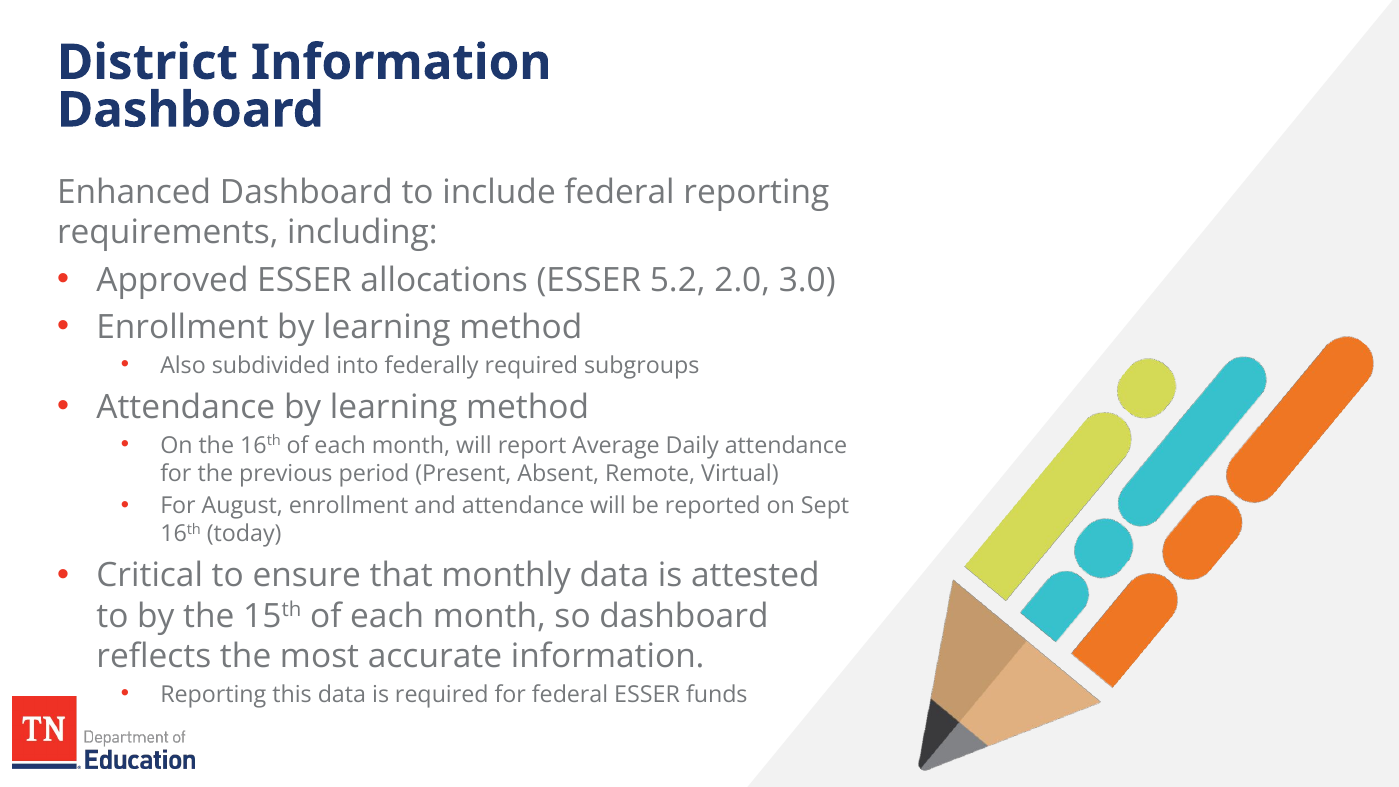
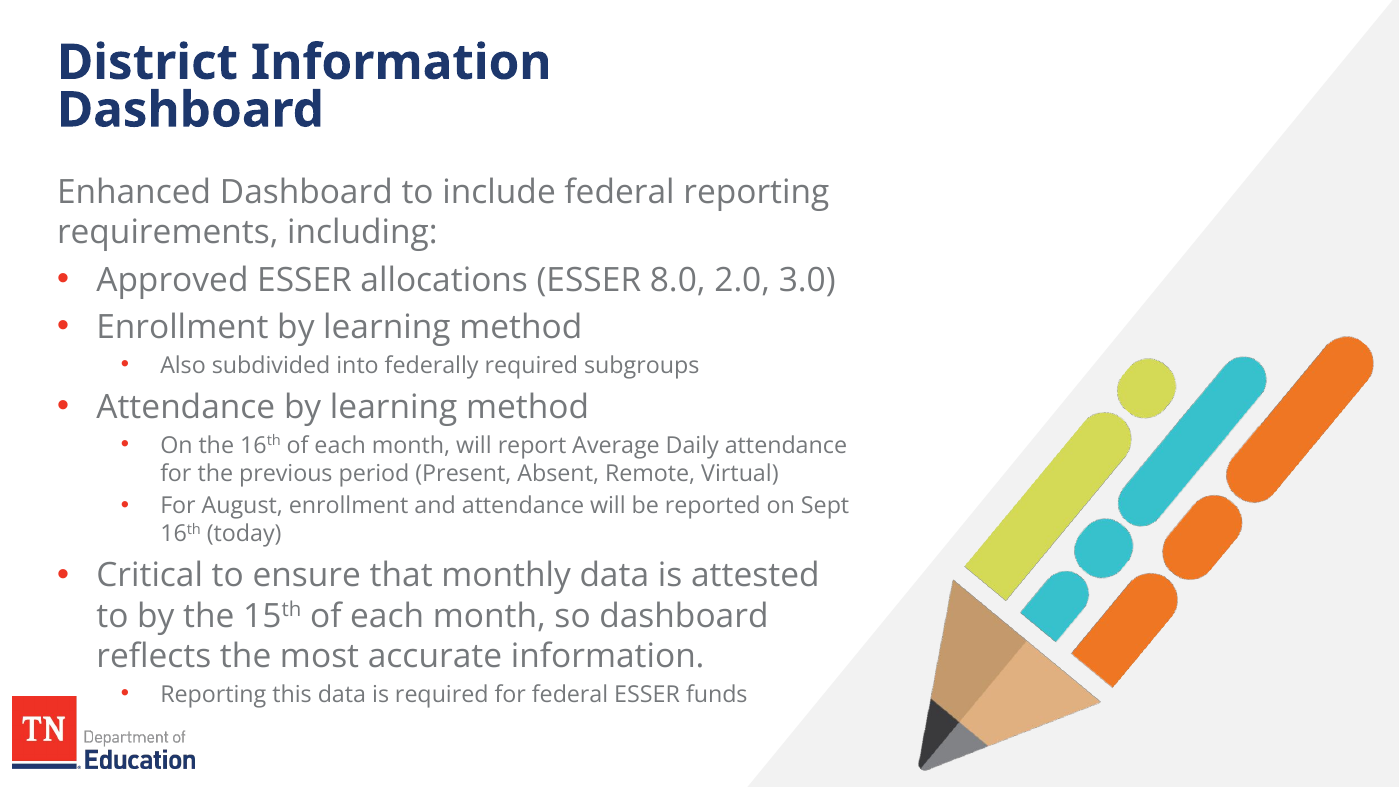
5.2: 5.2 -> 8.0 (678, 280)
